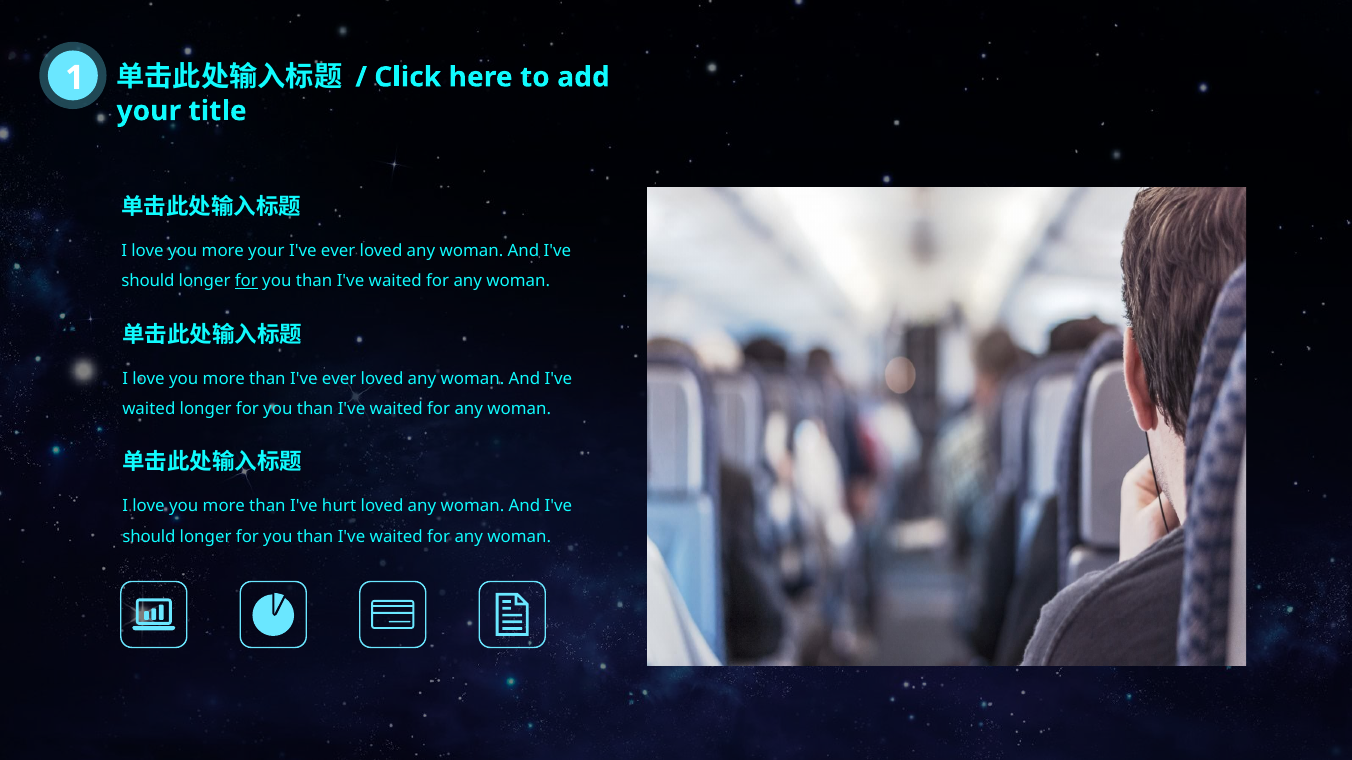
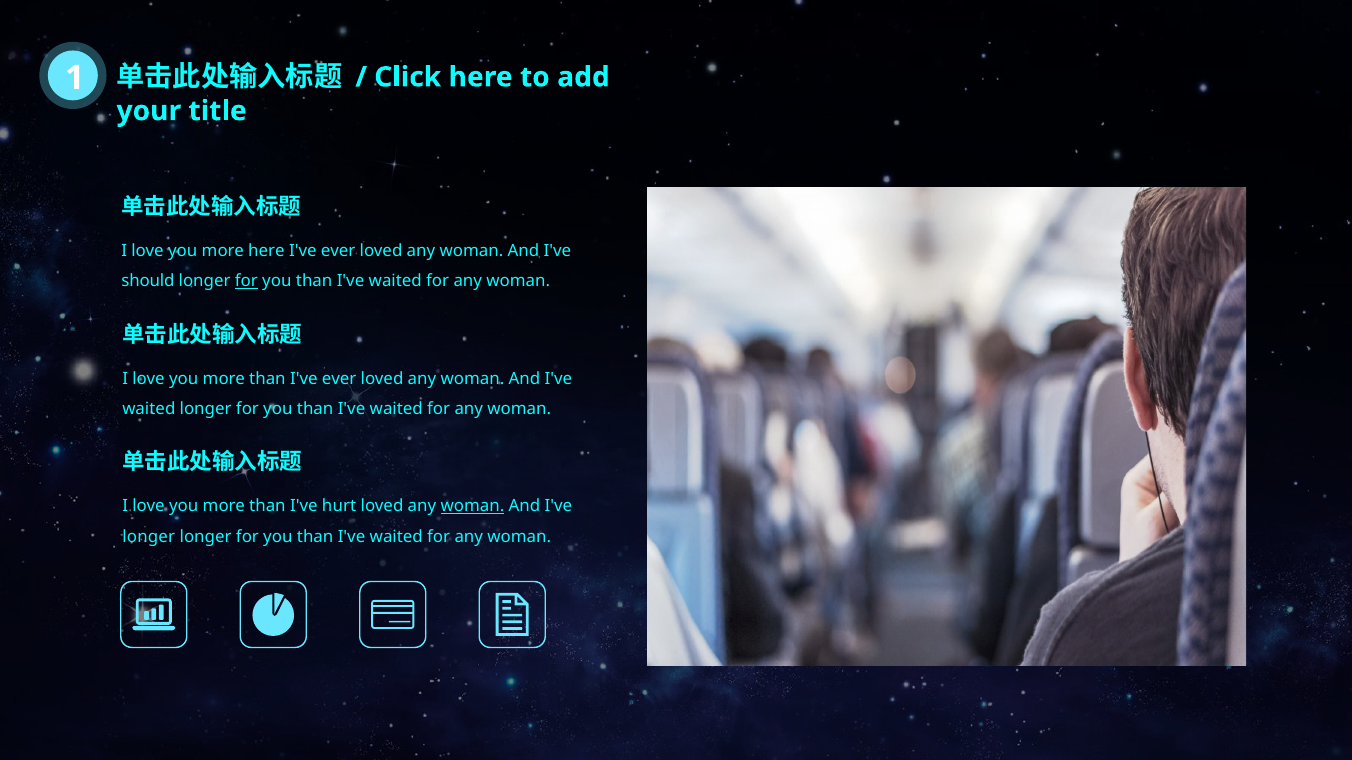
more your: your -> here (266, 251)
woman underline: none -> present (472, 506)
should: should -> longer (149, 537)
